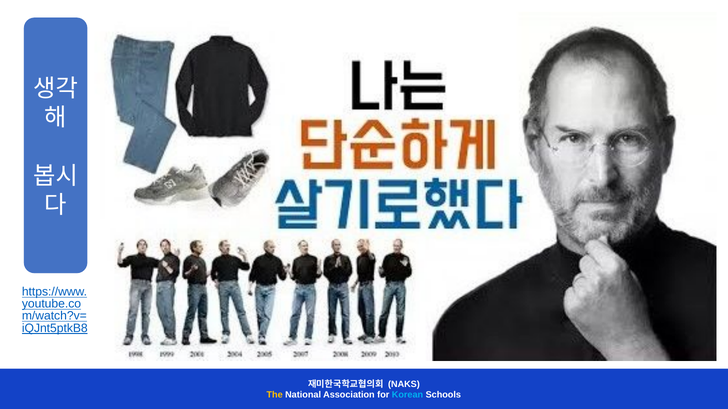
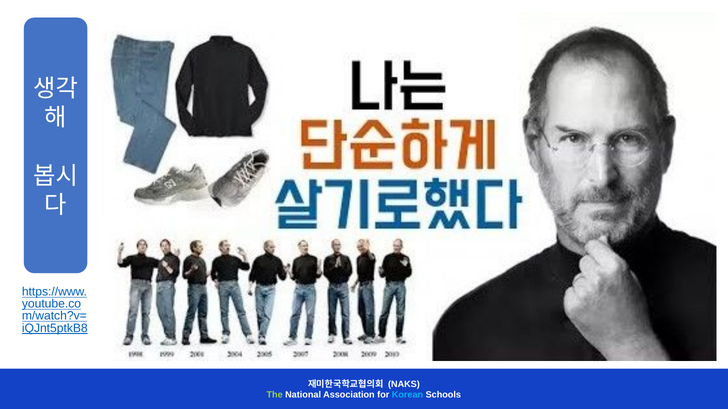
The colour: yellow -> light green (275, 395)
